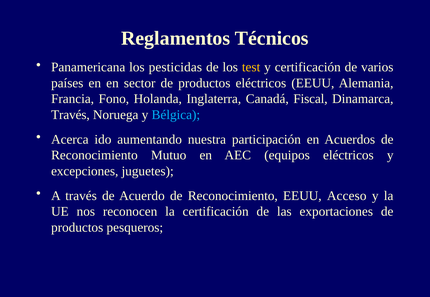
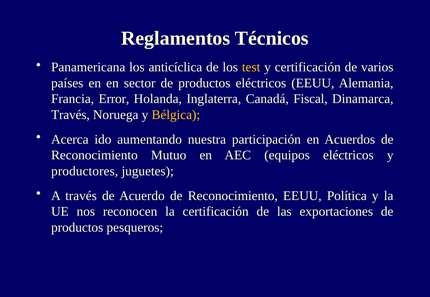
pesticidas: pesticidas -> anticíclica (175, 67)
Fono: Fono -> Error (114, 99)
Bélgica colour: light blue -> yellow (176, 115)
excepciones: excepciones -> productores (85, 171)
Acceso: Acceso -> Política (347, 196)
